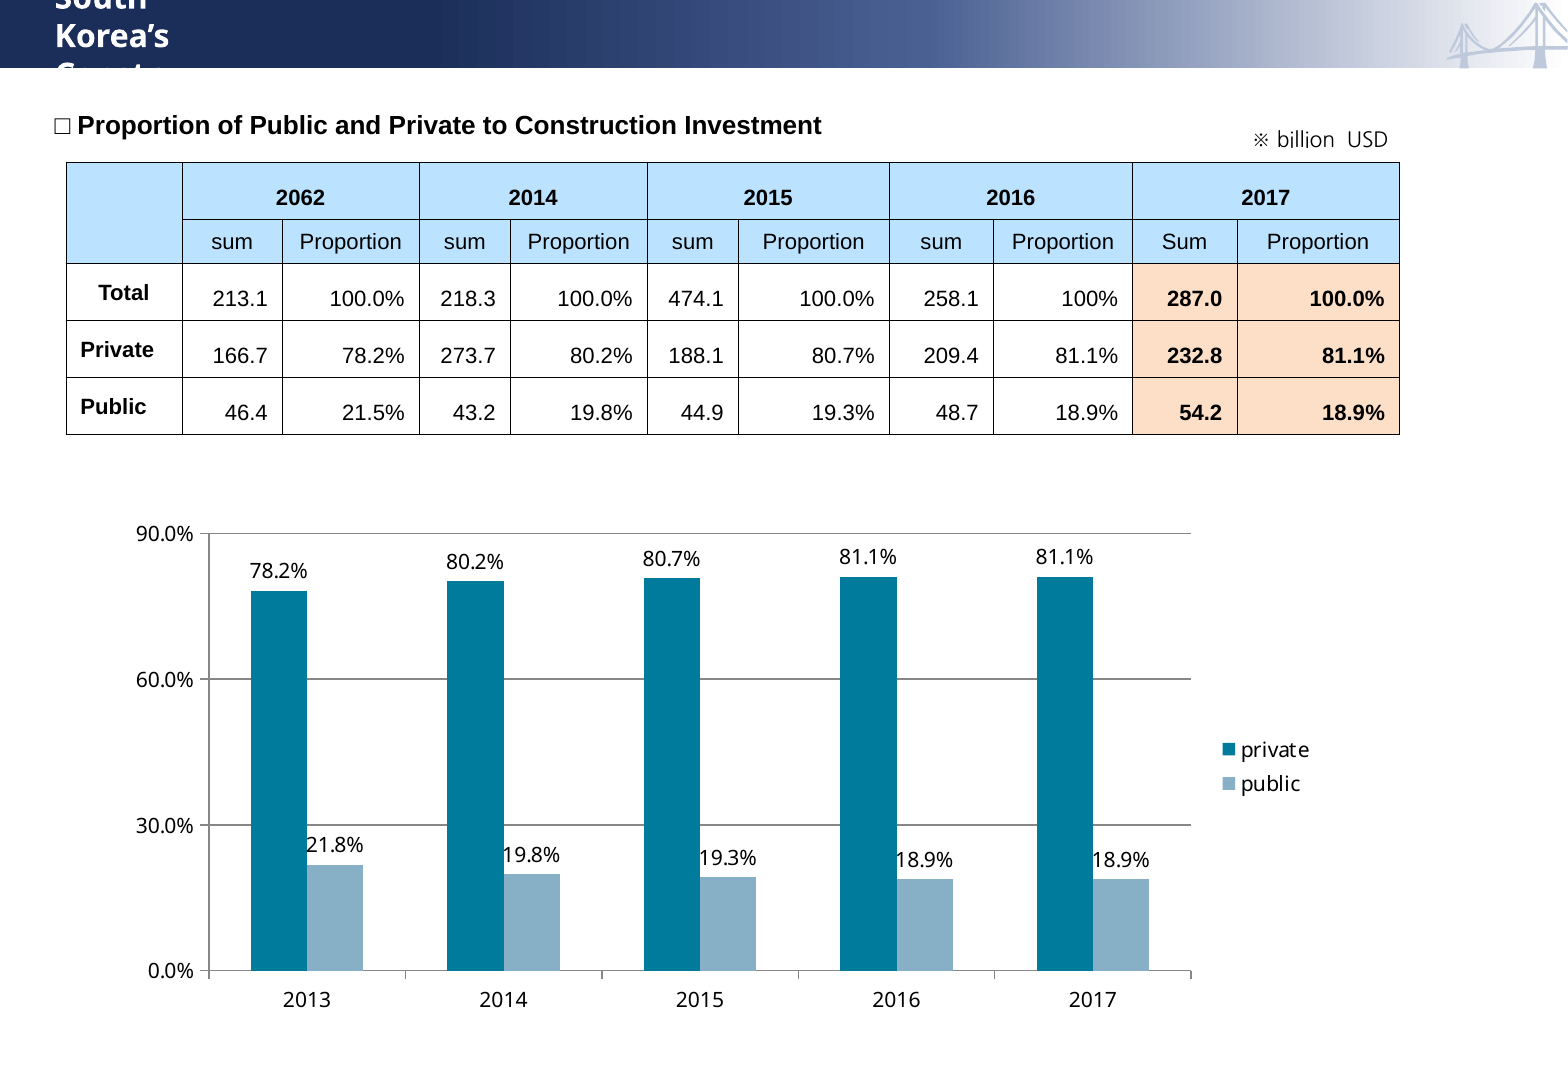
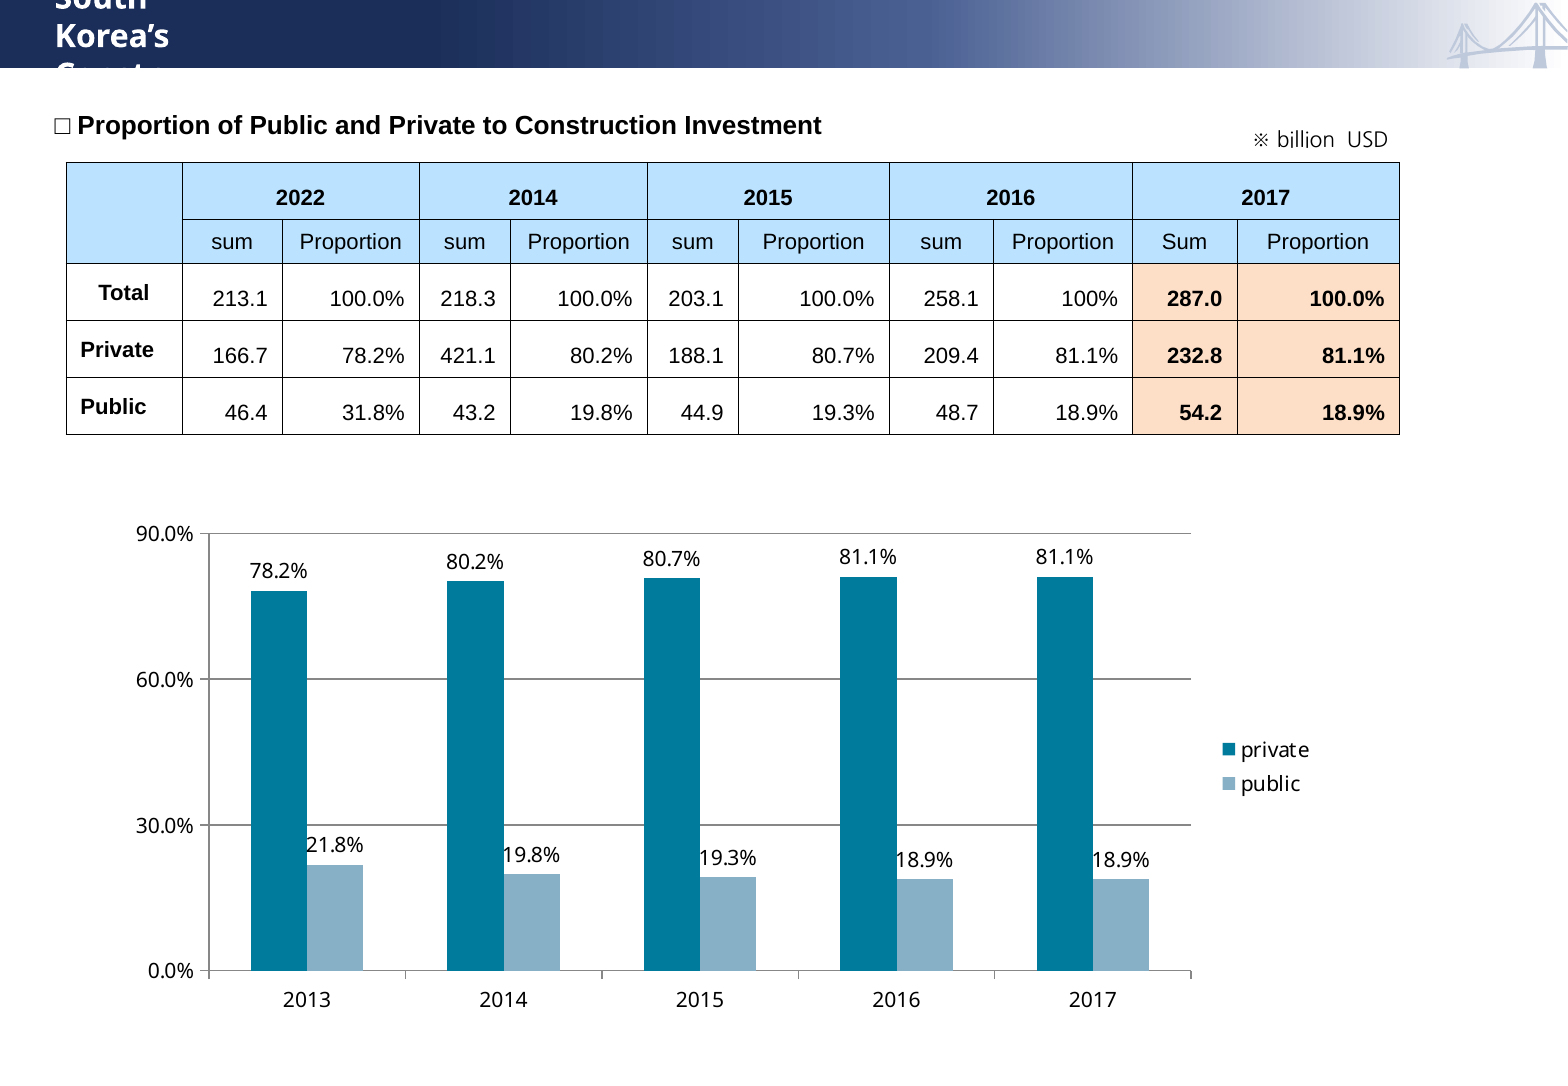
2062: 2062 -> 2022 (301, 198)
474.1: 474.1 -> 203.1 (696, 299)
273.7: 273.7 -> 421.1 (468, 356)
21.5%: 21.5% -> 31.8% (373, 413)
